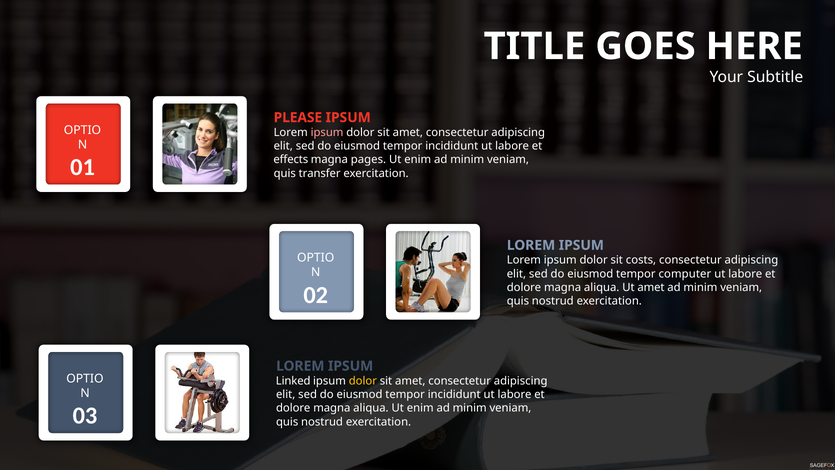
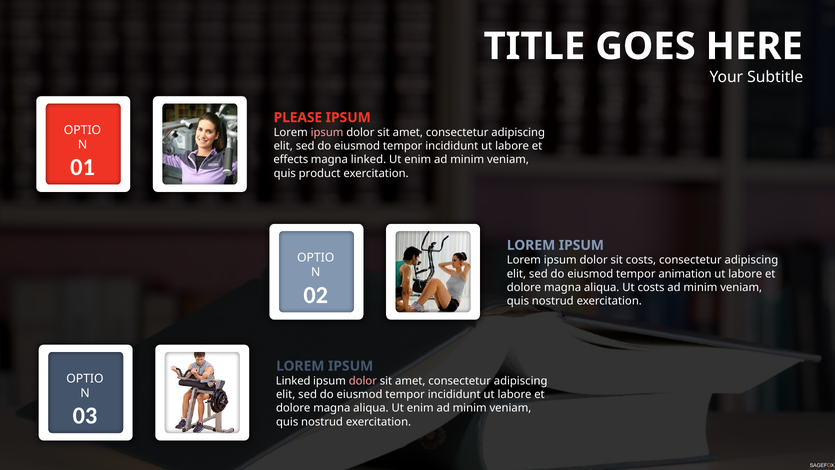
magna pages: pages -> linked (368, 160)
transfer: transfer -> product (320, 173)
computer: computer -> animation (685, 274)
Ut amet: amet -> costs (651, 287)
dolor colour: yellow -> pink (363, 381)
